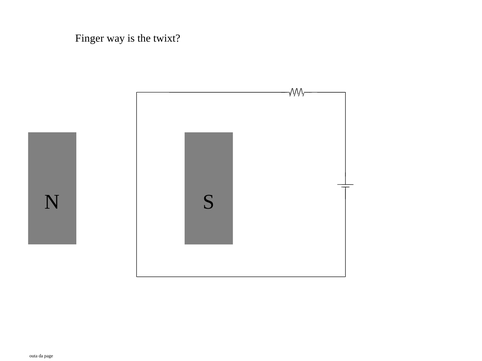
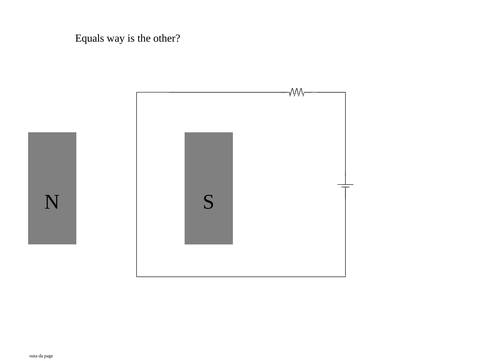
Finger: Finger -> Equals (90, 38)
twixt: twixt -> other (167, 38)
